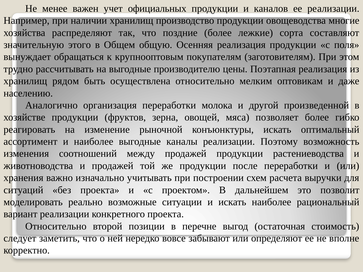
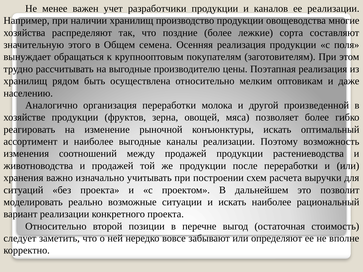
официальных: официальных -> разработчики (157, 9)
общую: общую -> семена (156, 45)
